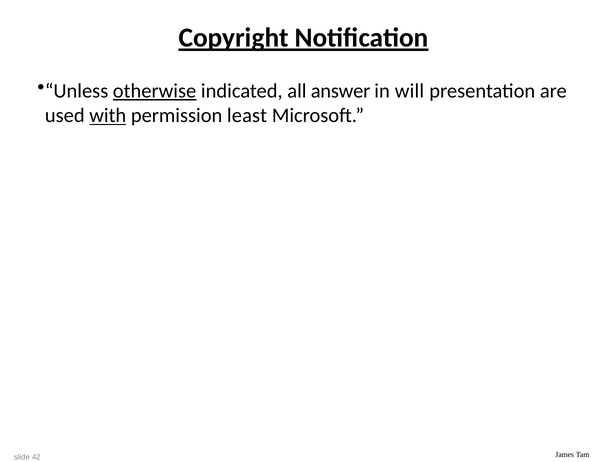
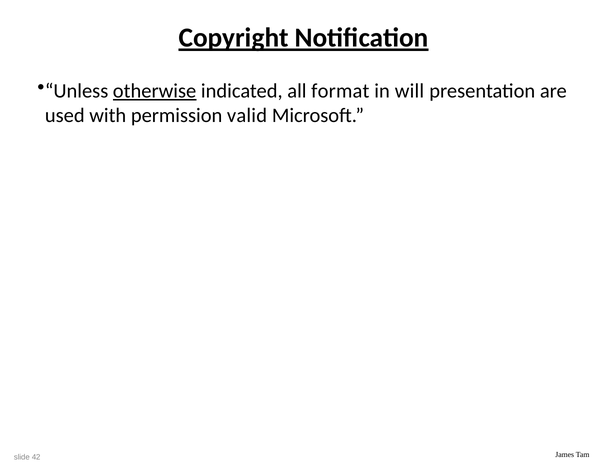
answer: answer -> format (340, 91)
with underline: present -> none (108, 115)
least: least -> valid (247, 115)
